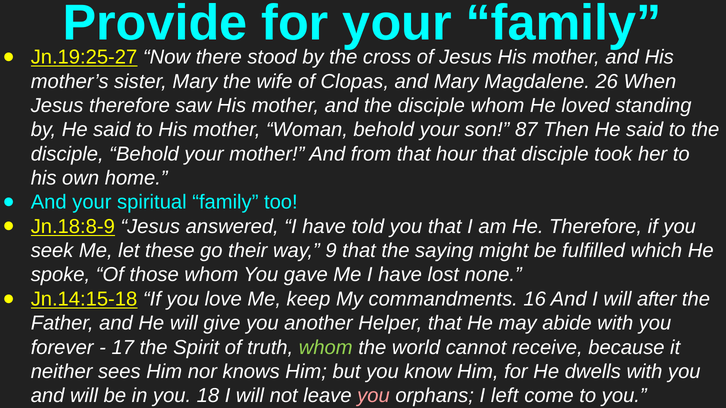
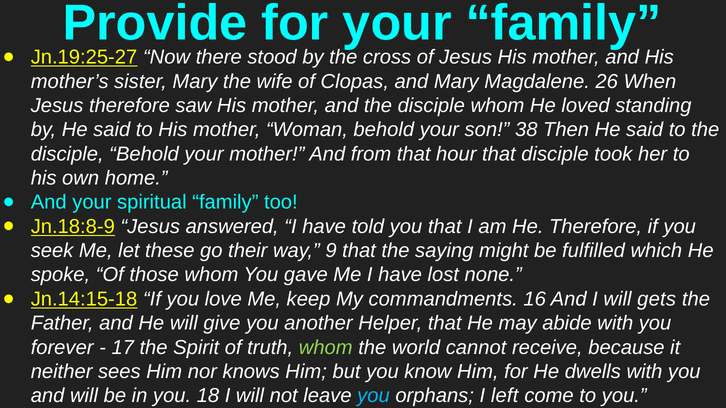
87: 87 -> 38 (526, 130)
after: after -> gets (657, 299)
you colour: pink -> light blue (373, 396)
